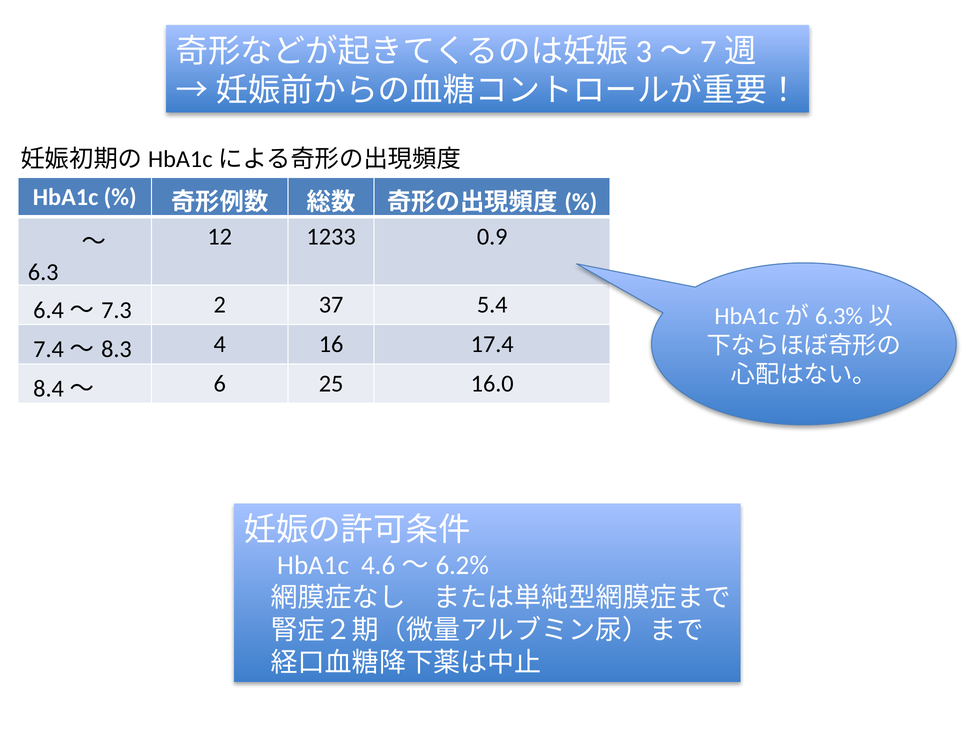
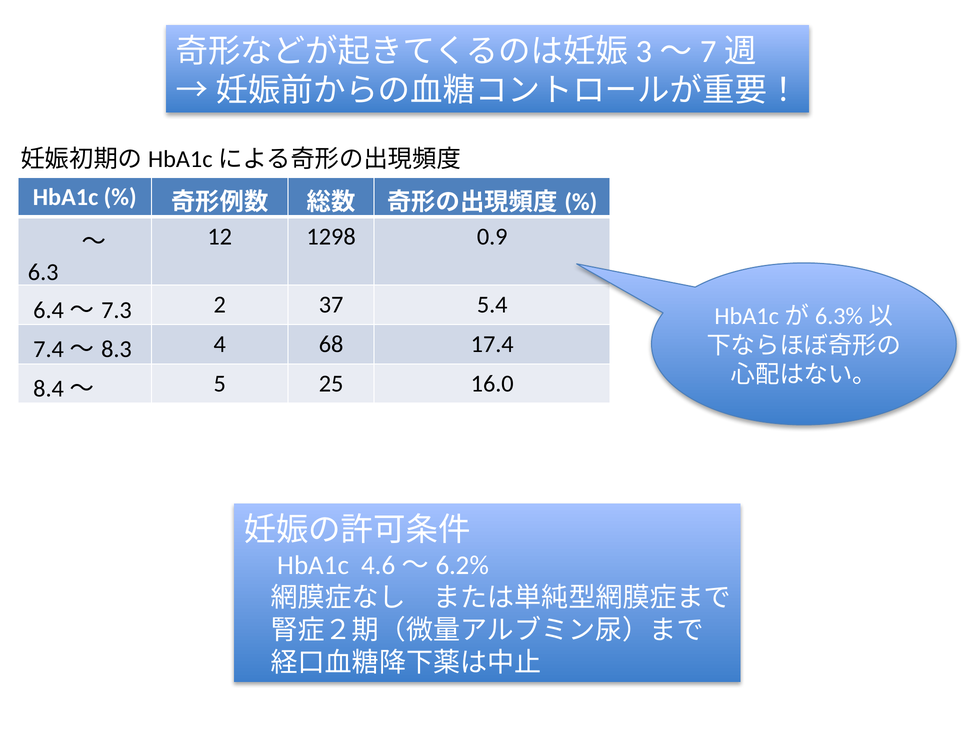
1233: 1233 -> 1298 (331, 237)
16: 16 -> 68 (331, 344)
6: 6 -> 5 (220, 384)
